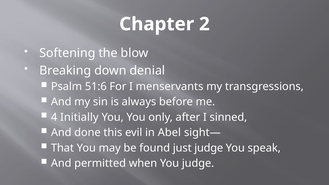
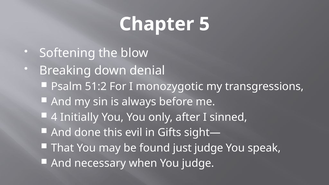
2: 2 -> 5 (204, 24)
51:6: 51:6 -> 51:2 (96, 87)
menservants: menservants -> monozygotic (170, 87)
Abel: Abel -> Gifts (169, 133)
permitted: permitted -> necessary (100, 163)
